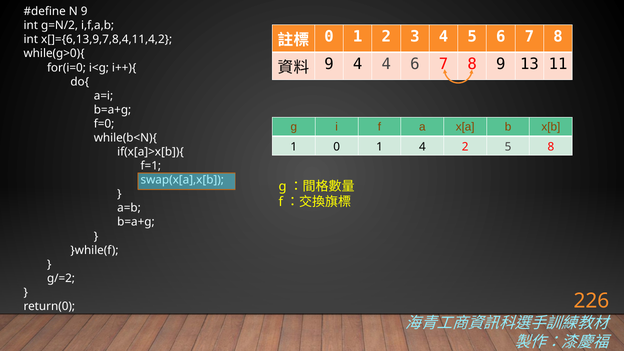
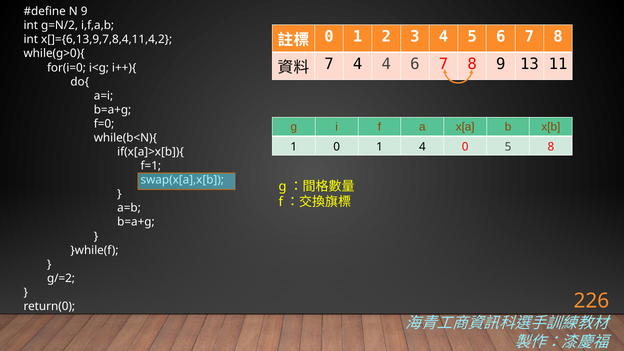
9: 9 -> 7 (329, 64)
4 2: 2 -> 0 (465, 147)
